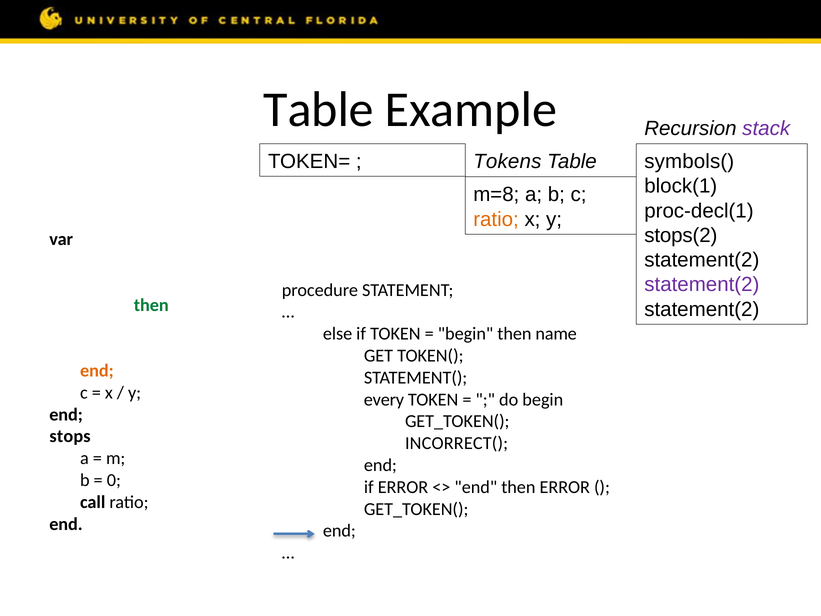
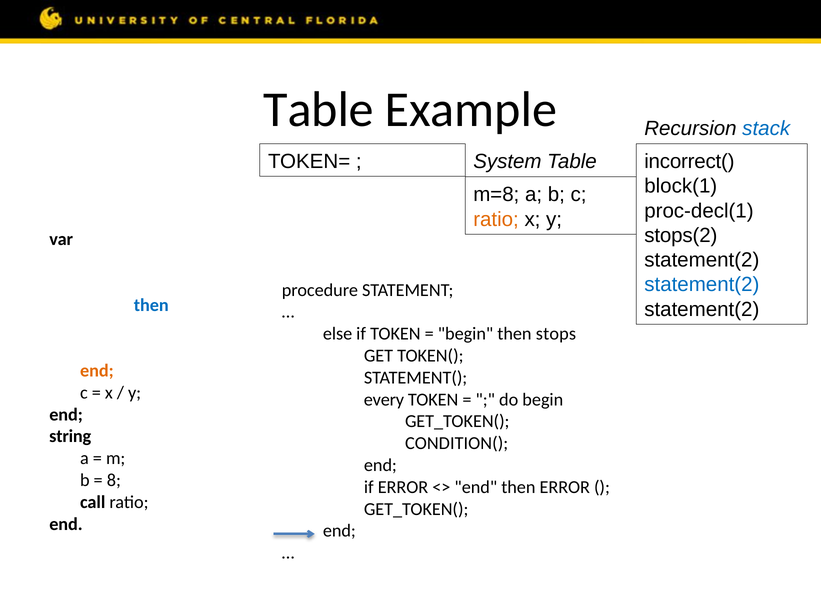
stack colour: purple -> blue (766, 128)
Tokens: Tokens -> System (507, 161)
symbols(: symbols( -> incorrect( (689, 161)
statement(2 colour: purple -> blue (702, 285)
then colour: green -> blue (151, 305)
name: name -> stops (556, 334)
stops: stops -> string (70, 436)
INCORRECT(: INCORRECT( -> CONDITION( (457, 443)
0: 0 -> 8 (114, 480)
